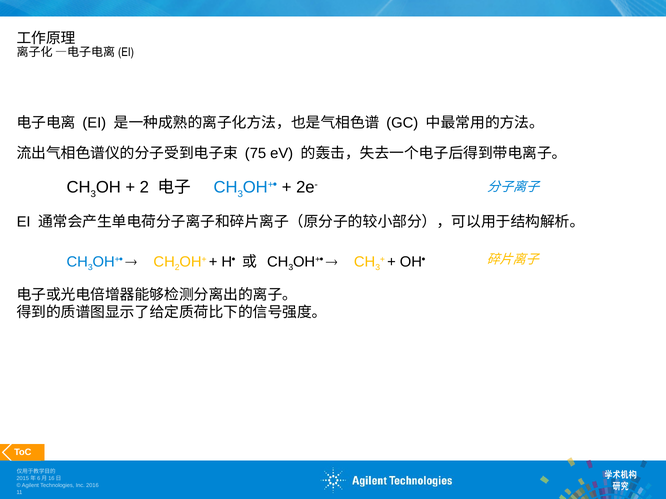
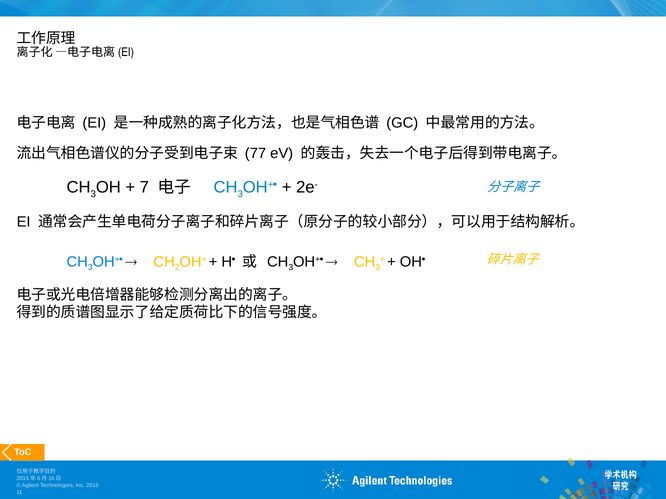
75: 75 -> 77 (256, 154)
2: 2 -> 7 (144, 188)
